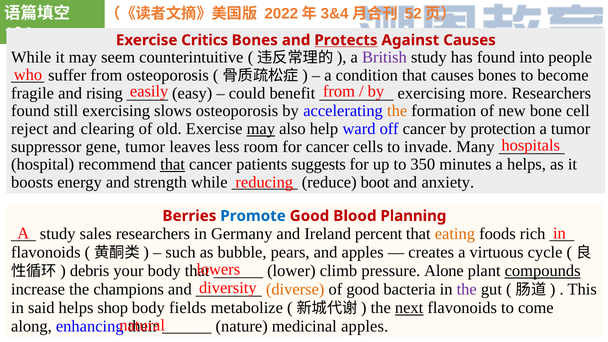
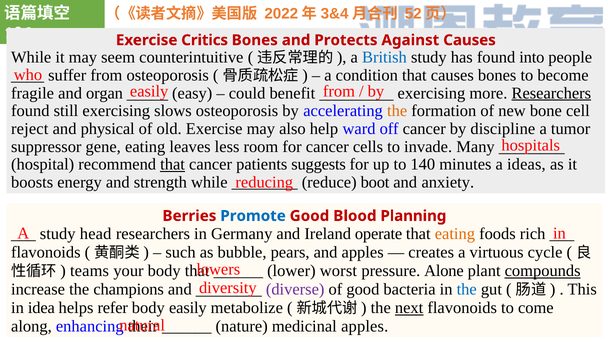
Protects underline: present -> none (346, 40)
British colour: purple -> blue (384, 57)
rising: rising -> organ (105, 93)
Researchers underline: none -> present (551, 93)
clearing: clearing -> physical (108, 129)
may underline: present -> none (261, 129)
protection: protection -> discipline (503, 129)
gene tumor: tumor -> eating (145, 147)
350: 350 -> 140 (423, 165)
a helps: helps -> ideas (526, 165)
sales: sales -> head (96, 234)
percent: percent -> operate (379, 234)
debris: debris -> teams (90, 271)
climb: climb -> worst (338, 271)
diverse colour: orange -> purple (295, 289)
the colour: purple -> blue (467, 289)
said: said -> idea (41, 308)
shop: shop -> refer (113, 308)
body fields: fields -> easily (188, 308)
